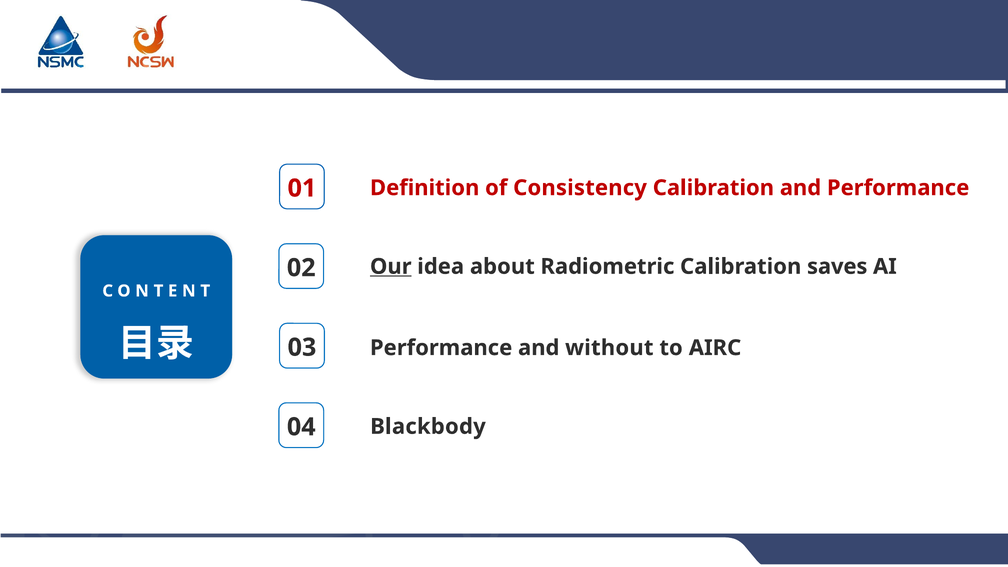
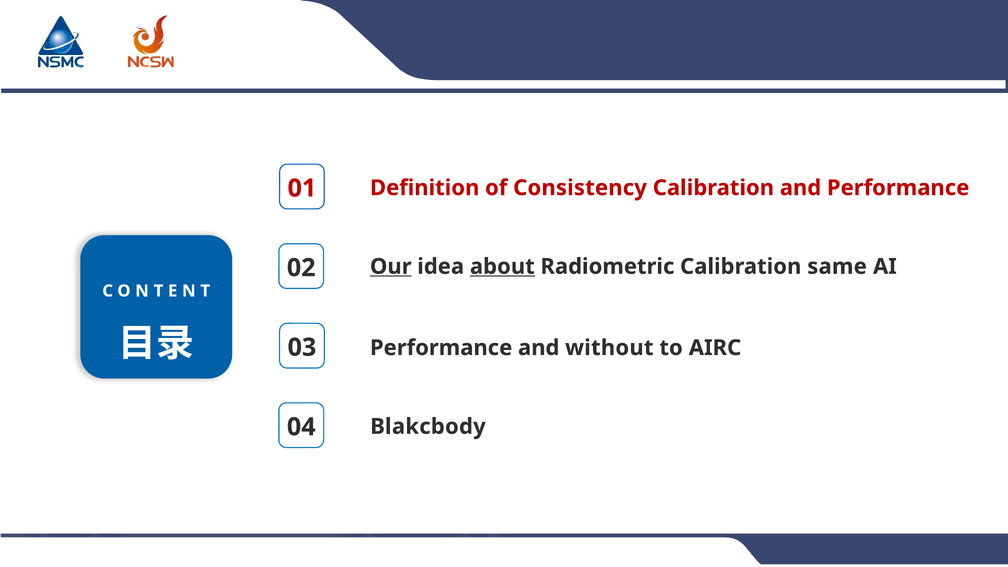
about underline: none -> present (502, 267)
saves: saves -> same (837, 267)
Blackbody: Blackbody -> Blakcbody (428, 427)
